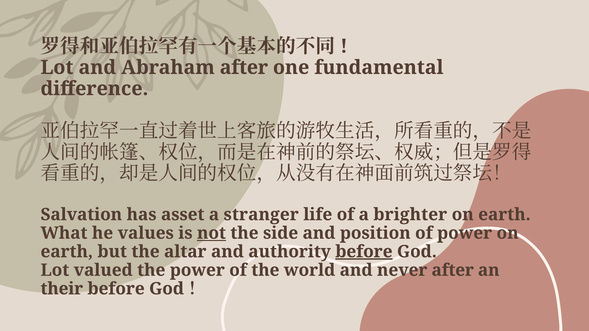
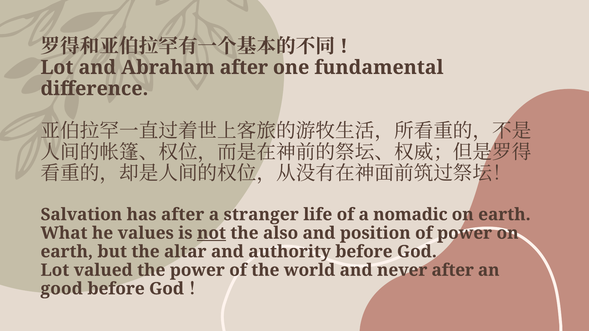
has asset: asset -> after (183, 215)
brighter: brighter -> nomadic (410, 215)
side: side -> also (281, 233)
before underline: present -> none (364, 252)
their: their -> good (62, 289)
